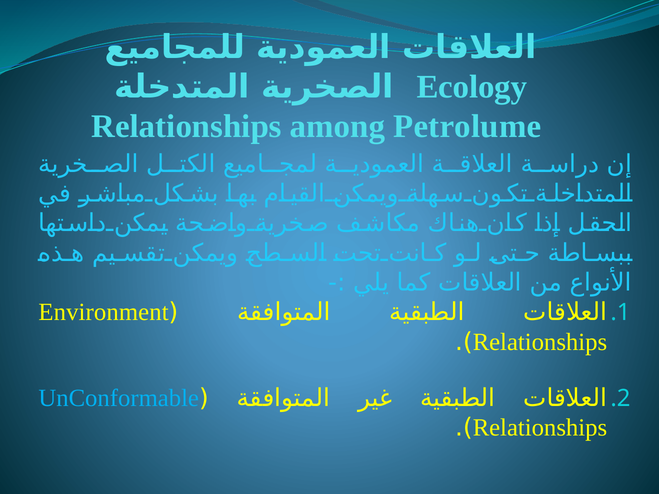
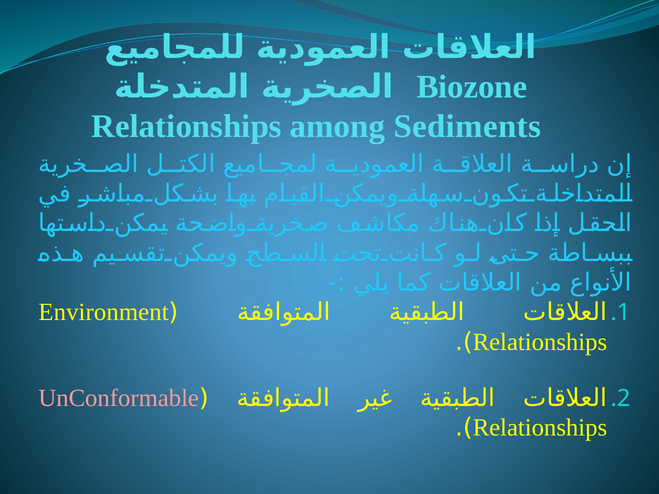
Ecology: Ecology -> Biozone (472, 87)
Petrolume: Petrolume -> Sediments (467, 127)
UnConformable colour: light blue -> pink (119, 398)
